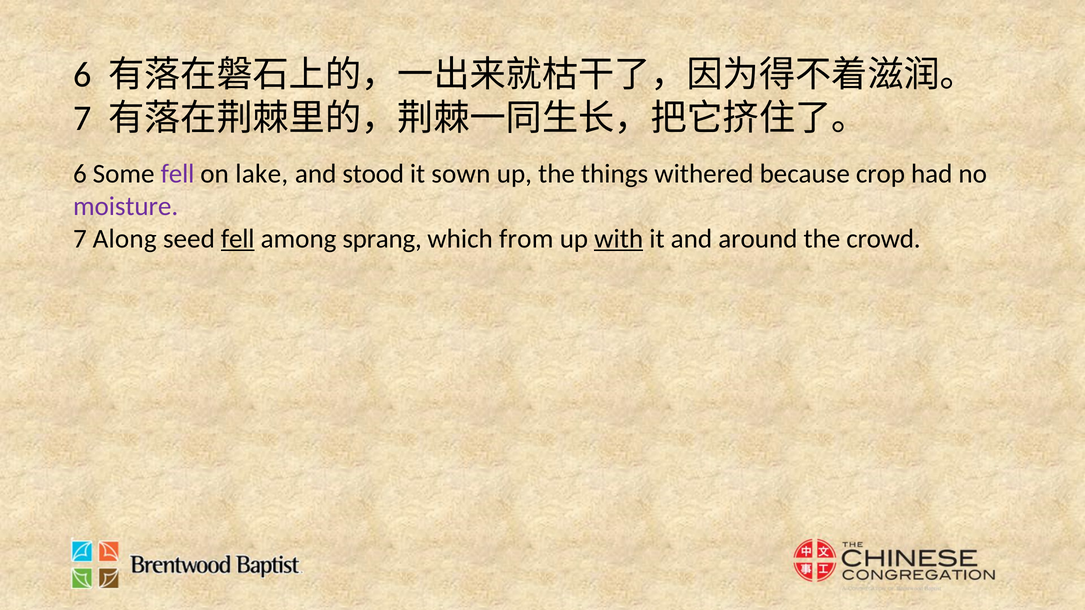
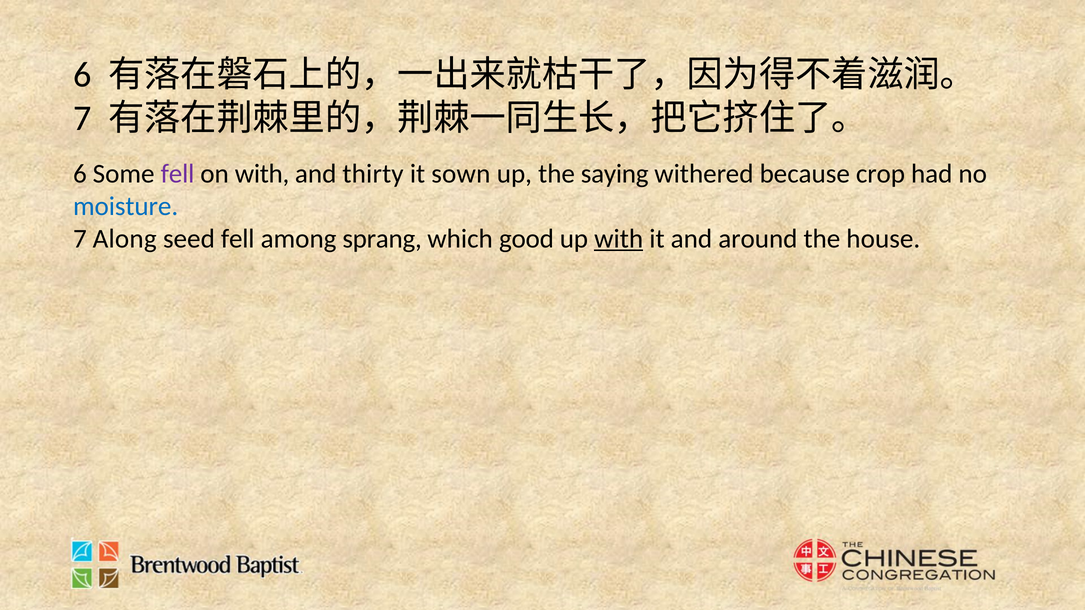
on lake: lake -> with (262, 174)
stood: stood -> thirty (373, 174)
things: things -> saying (615, 174)
moisture colour: purple -> blue (126, 206)
fell underline: present -> none (238, 239)
from: from -> good (526, 239)
crowd: crowd -> house (883, 239)
